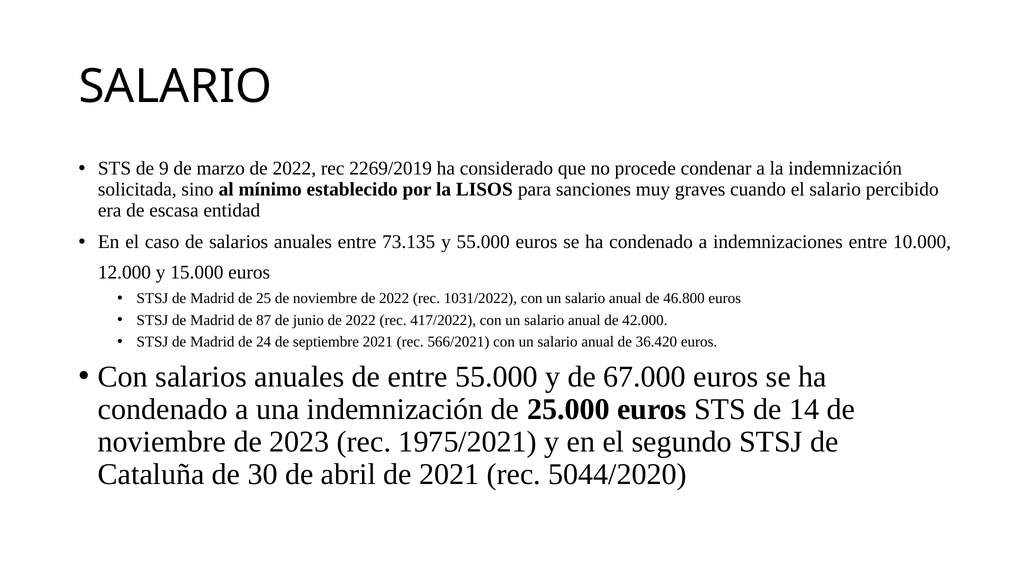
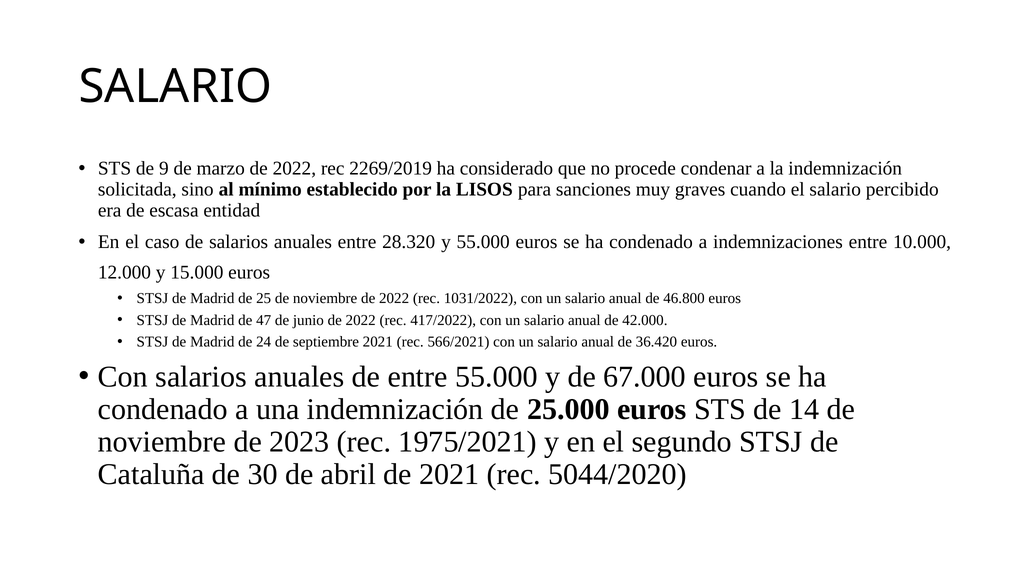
73.135: 73.135 -> 28.320 (409, 242)
87: 87 -> 47 (264, 320)
